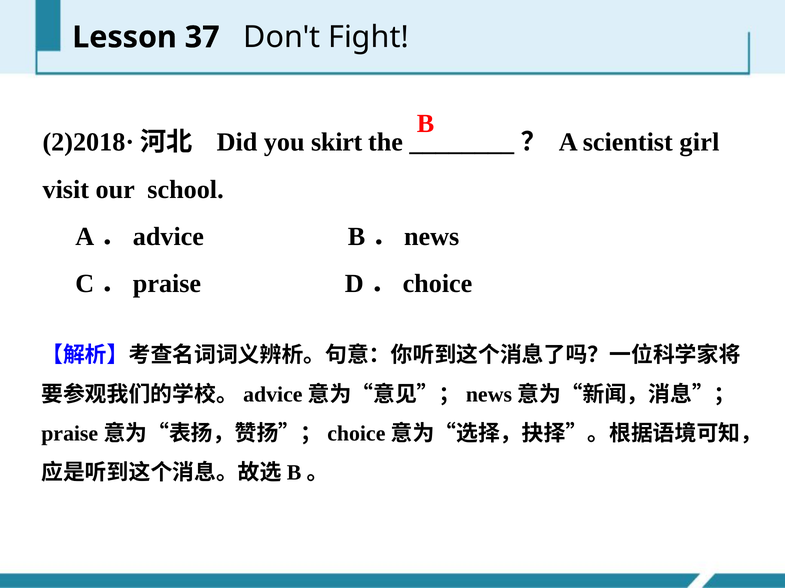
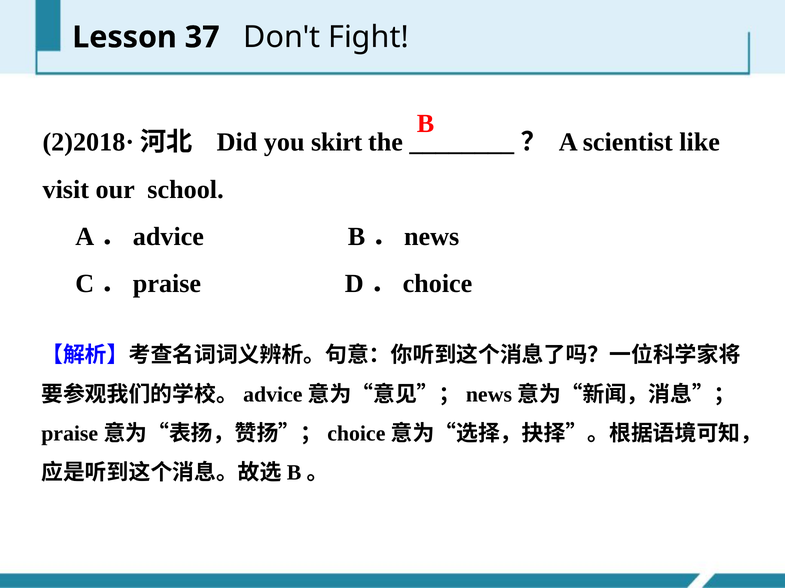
girl: girl -> like (700, 143)
